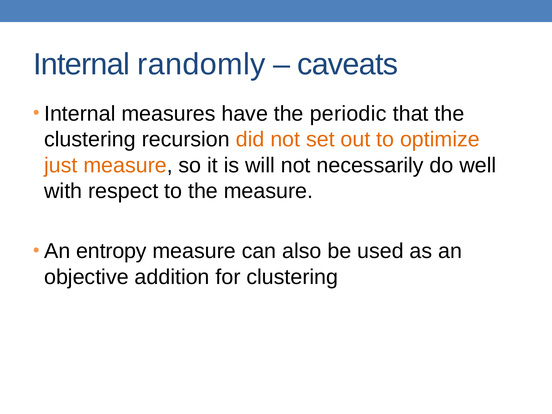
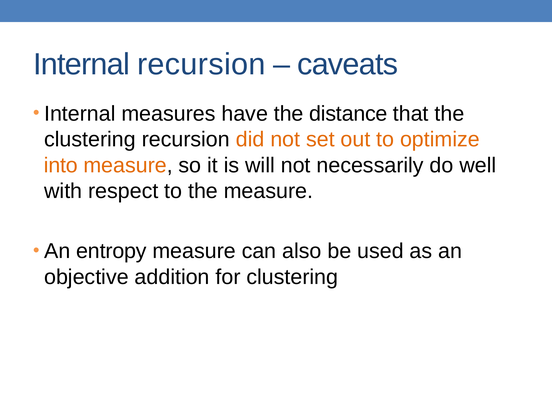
Internal randomly: randomly -> recursion (201, 64)
periodic: periodic -> distance (348, 114)
just: just -> into (61, 165)
